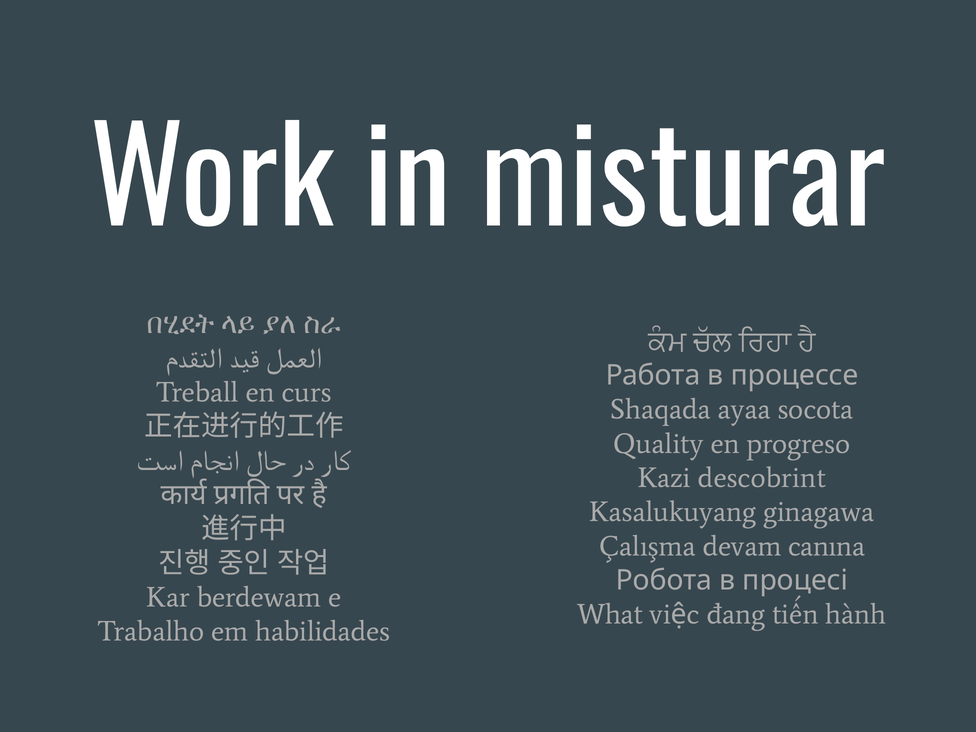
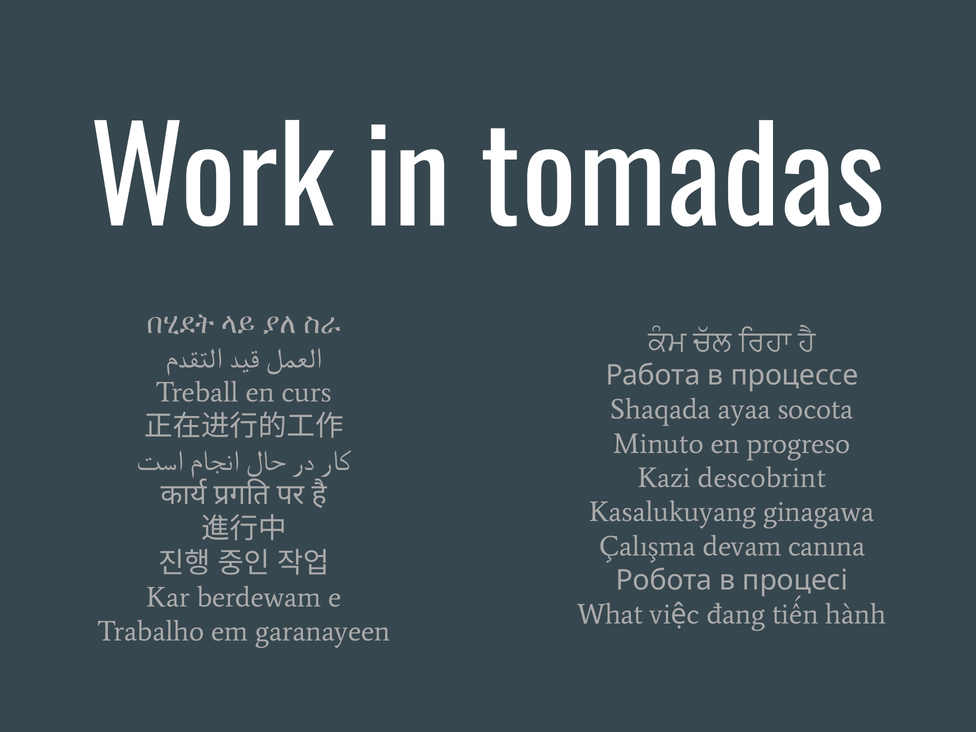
misturar: misturar -> tomadas (683, 183)
Quality: Quality -> Minuto (658, 444)
habilidades: habilidades -> garanayeen (323, 631)
